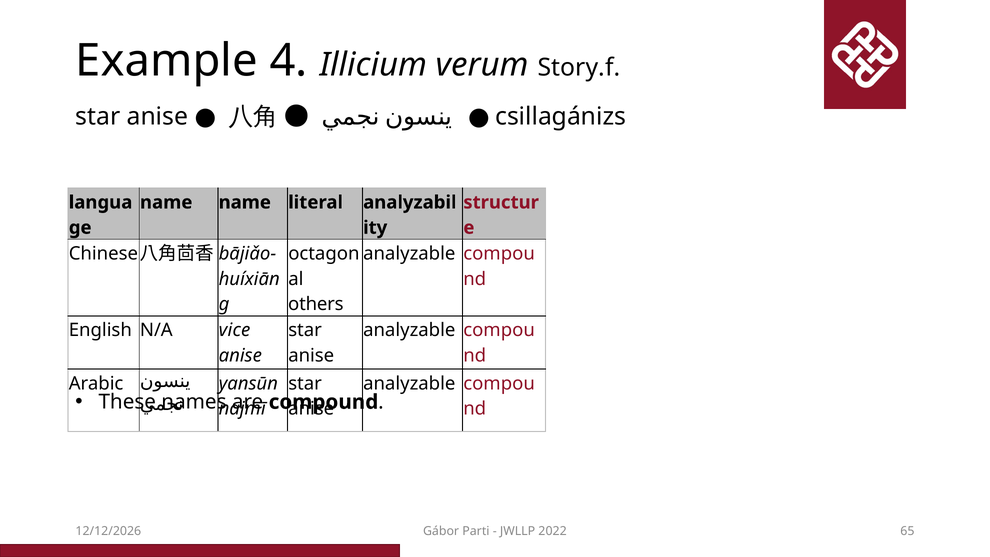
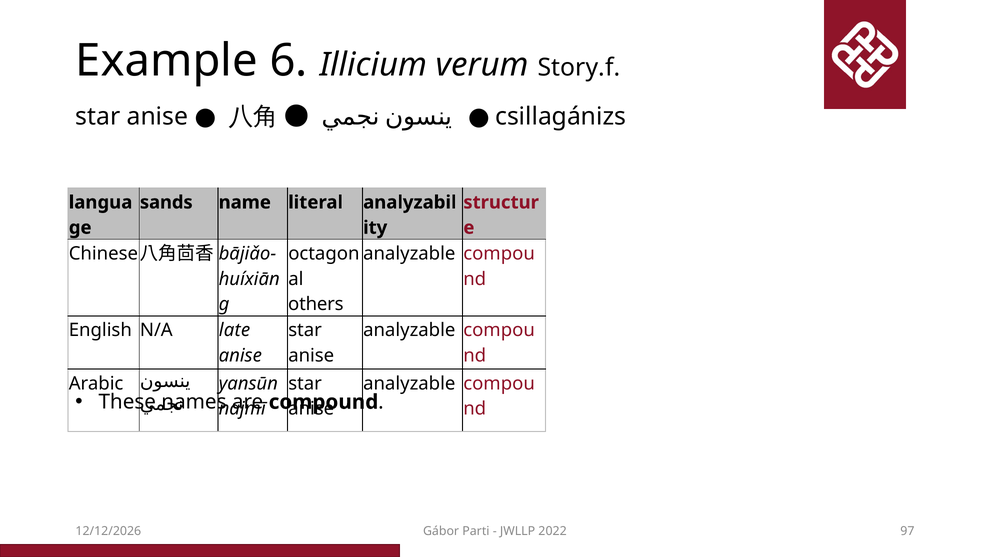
4: 4 -> 6 (289, 61)
name: name -> sands (166, 202)
vice: vice -> late (235, 330)
65: 65 -> 97 (907, 531)
